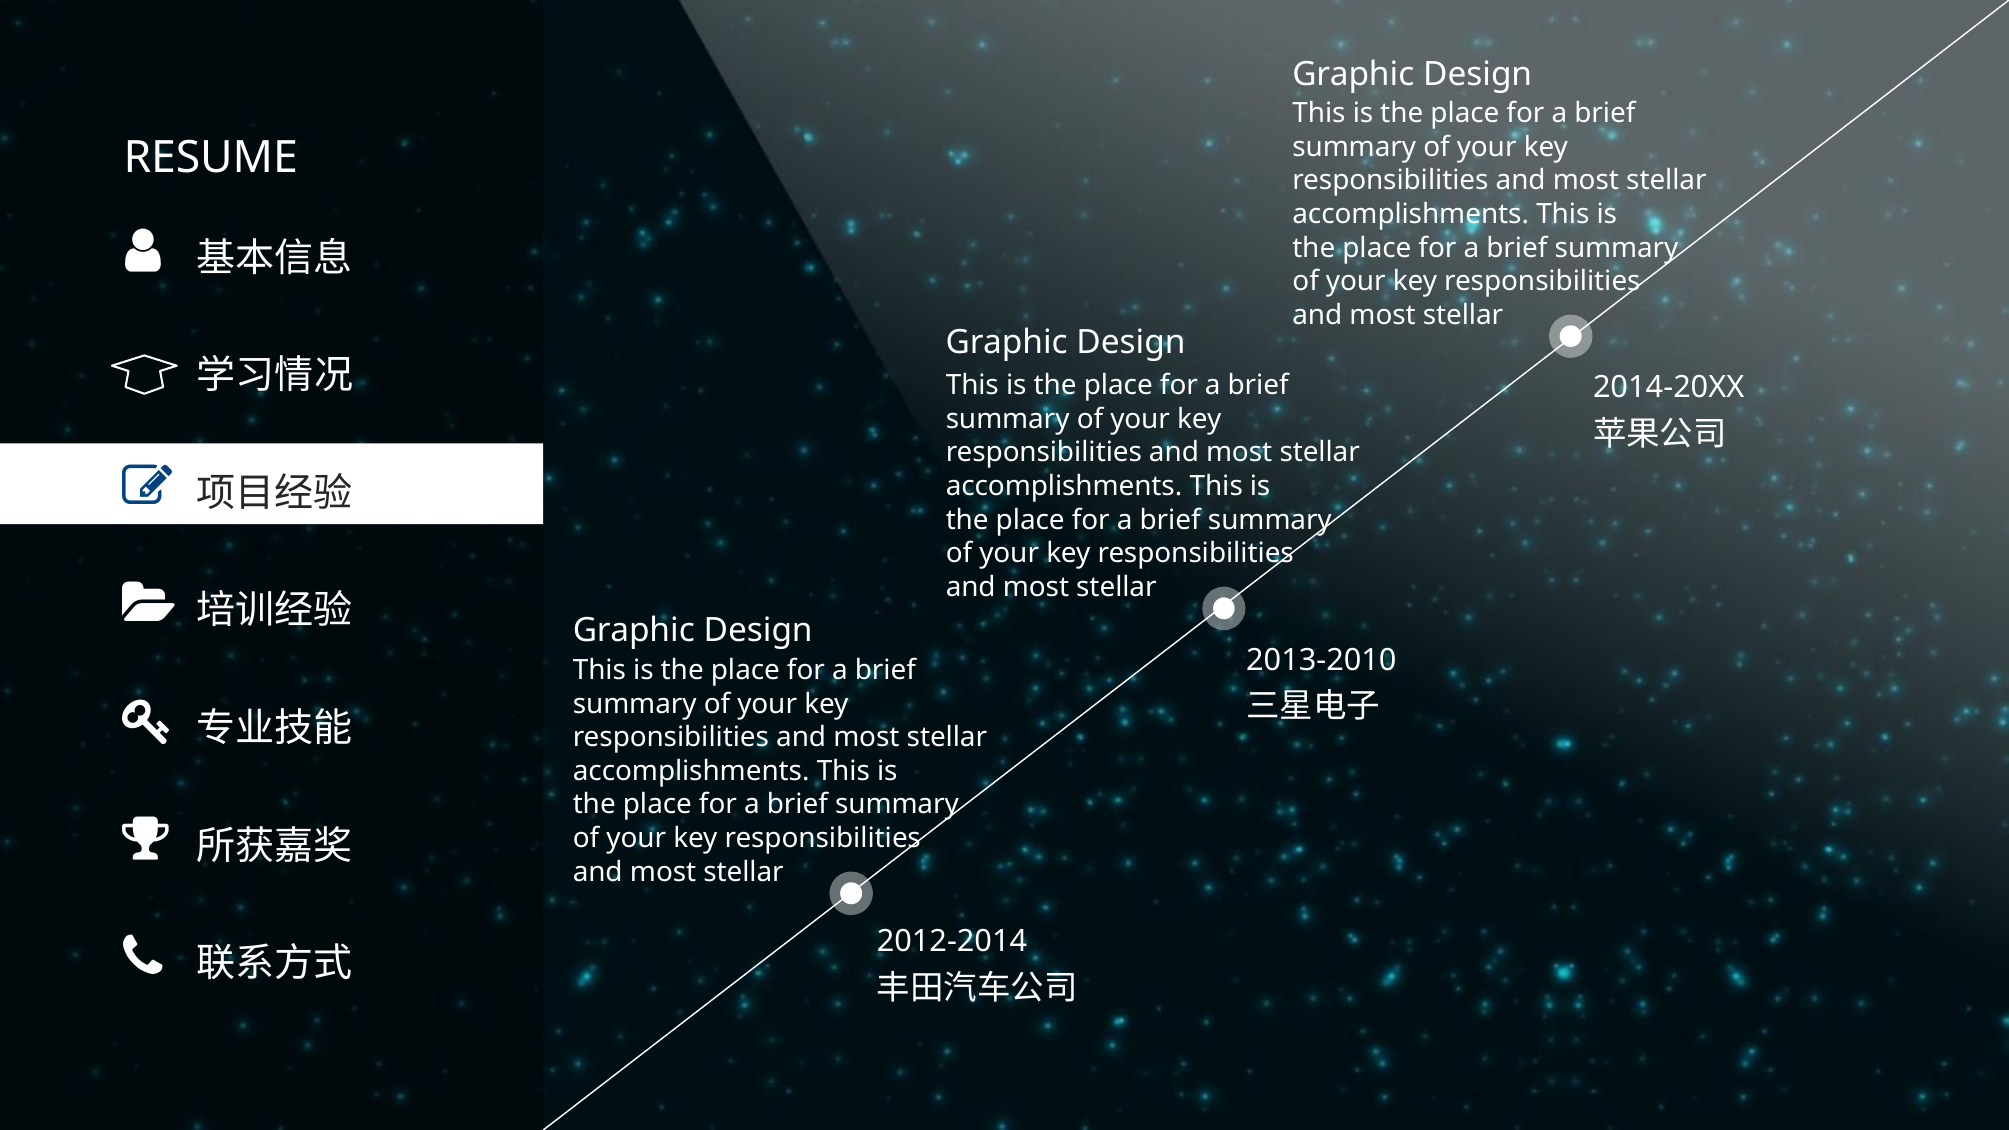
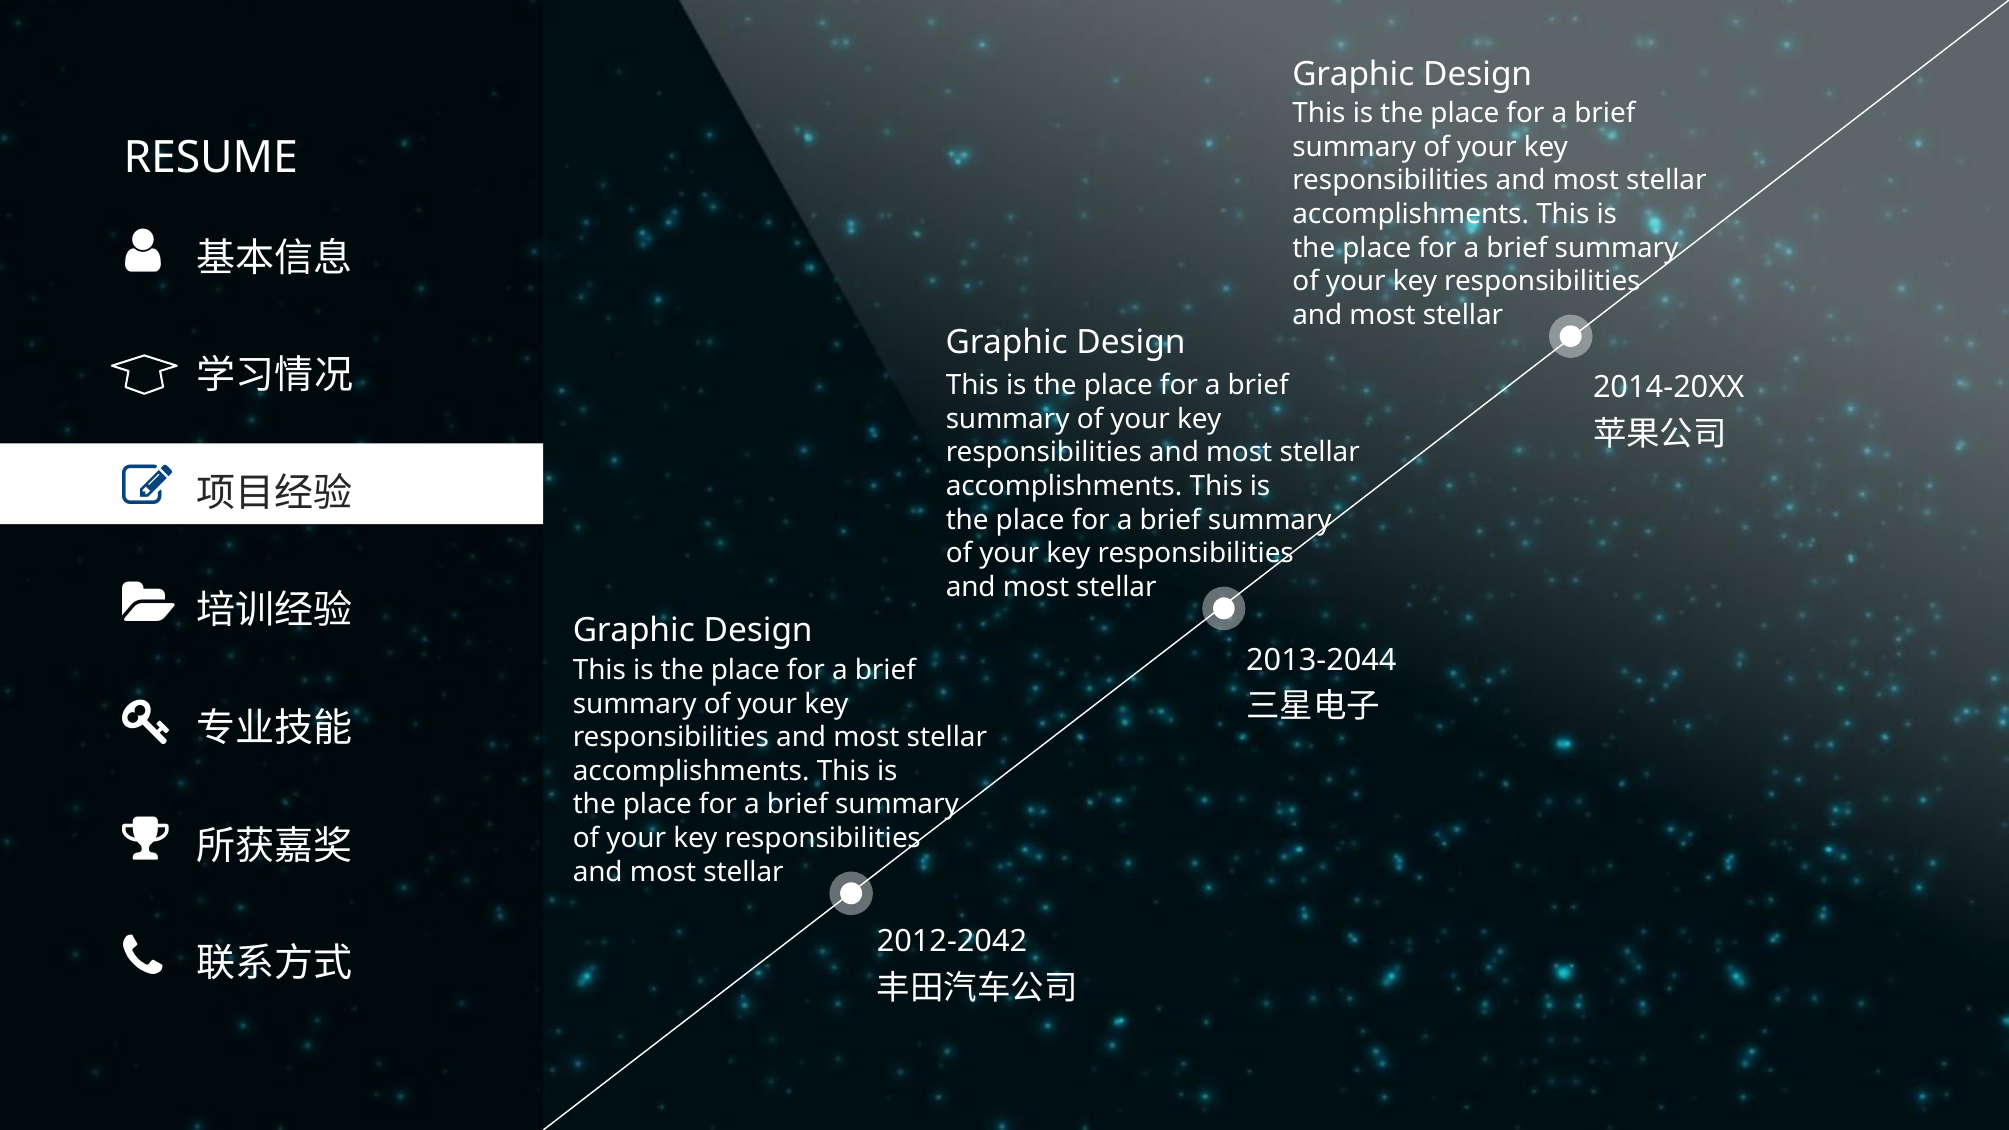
2013-2010: 2013-2010 -> 2013-2044 (1321, 660)
2012-2014: 2012-2014 -> 2012-2042 (952, 942)
